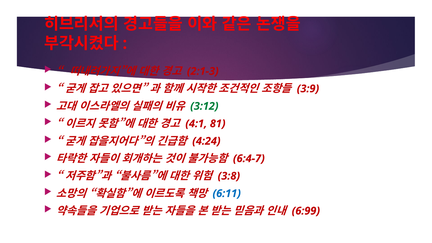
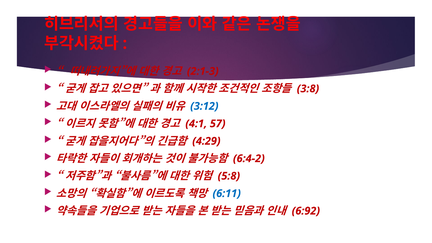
3:9: 3:9 -> 3:8 (308, 89)
3:12 colour: green -> blue (204, 106)
81: 81 -> 57 (218, 124)
4:24: 4:24 -> 4:29 (206, 141)
6:4-7: 6:4-7 -> 6:4-2 (249, 159)
3:8: 3:8 -> 5:8 (229, 176)
6:99: 6:99 -> 6:92 (306, 211)
